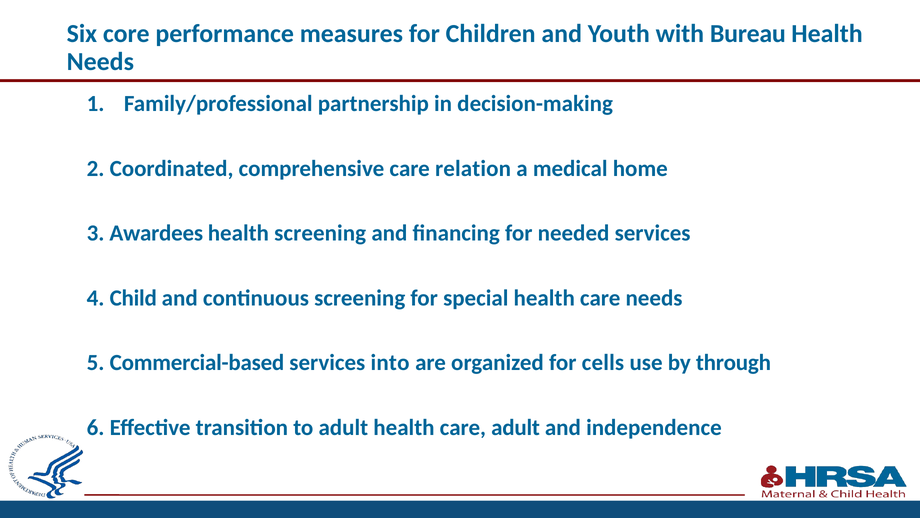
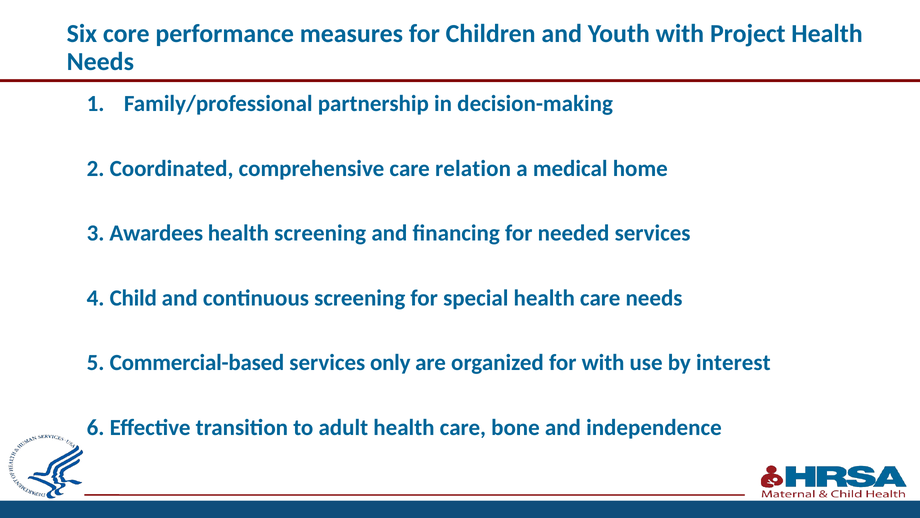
Bureau: Bureau -> Project (748, 34)
into: into -> only (390, 362)
for cells: cells -> with (603, 362)
through: through -> interest (733, 362)
care adult: adult -> bone (515, 427)
